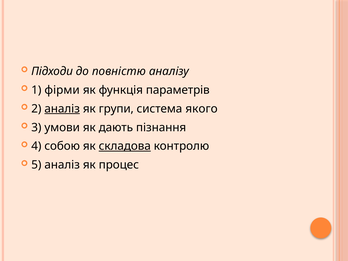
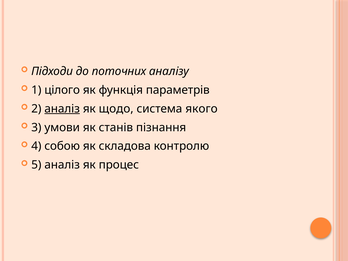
повністю: повністю -> поточних (119, 71)
фірми: фірми -> цілого (62, 90)
групи: групи -> щодо (116, 109)
дають: дають -> станів (116, 127)
складова underline: present -> none (125, 146)
